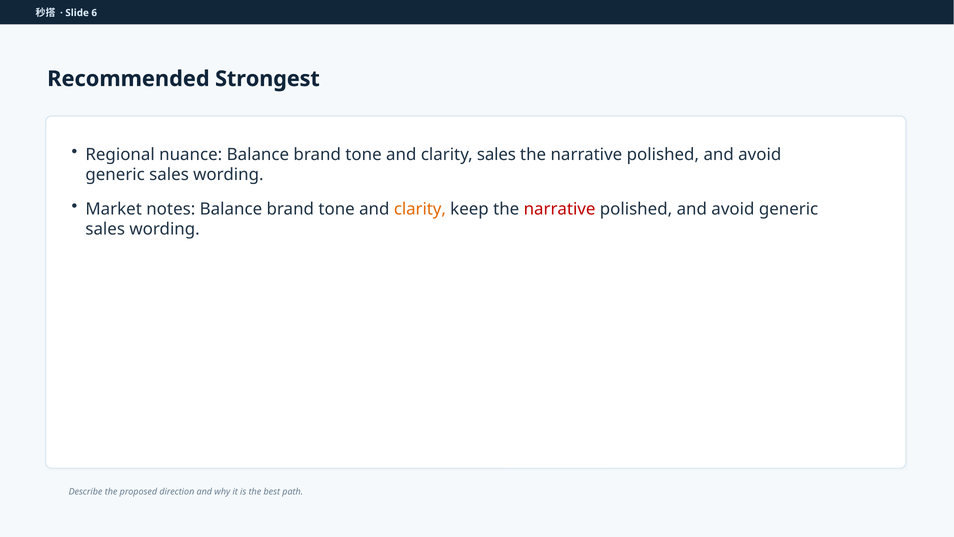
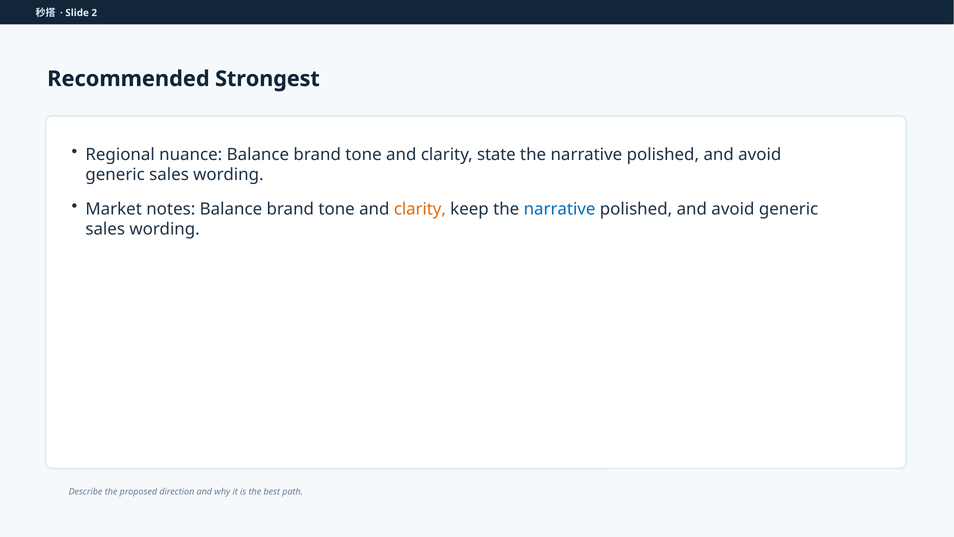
6: 6 -> 2 (94, 13)
clarity sales: sales -> state (496, 154)
narrative colour: red -> blue (560, 209)
